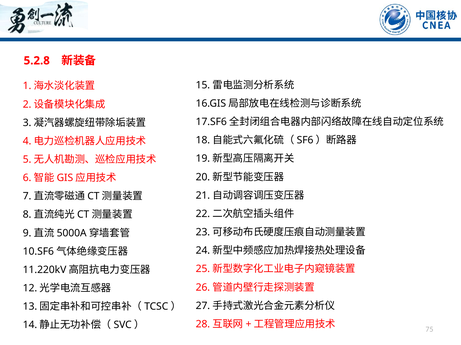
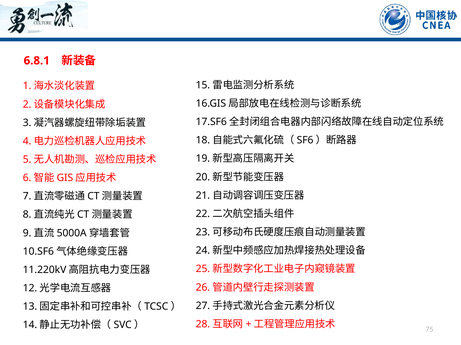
5.2.8: 5.2.8 -> 6.8.1 (37, 61)
